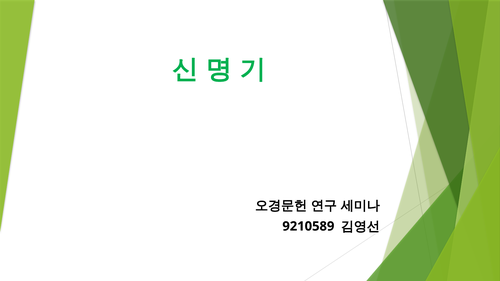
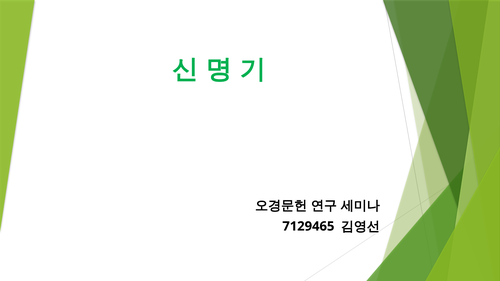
9210589: 9210589 -> 7129465 (308, 226)
